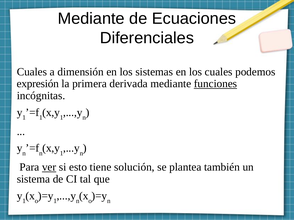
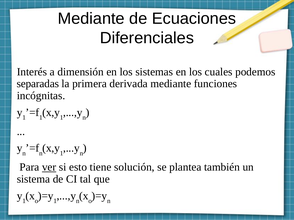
Cuales: Cuales -> Interés (32, 72)
expresión: expresión -> separadas (38, 84)
funciones underline: present -> none (215, 84)
